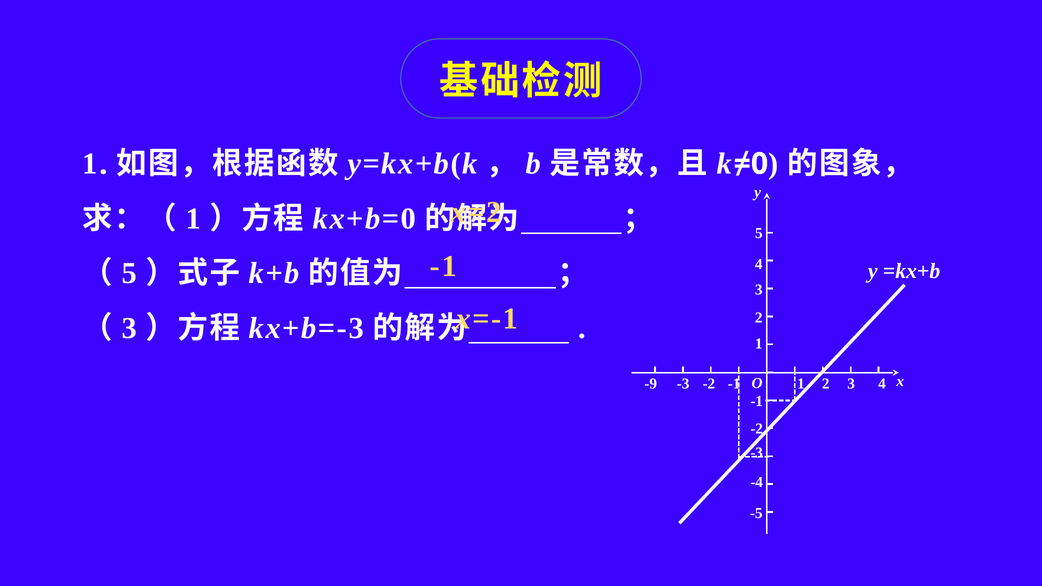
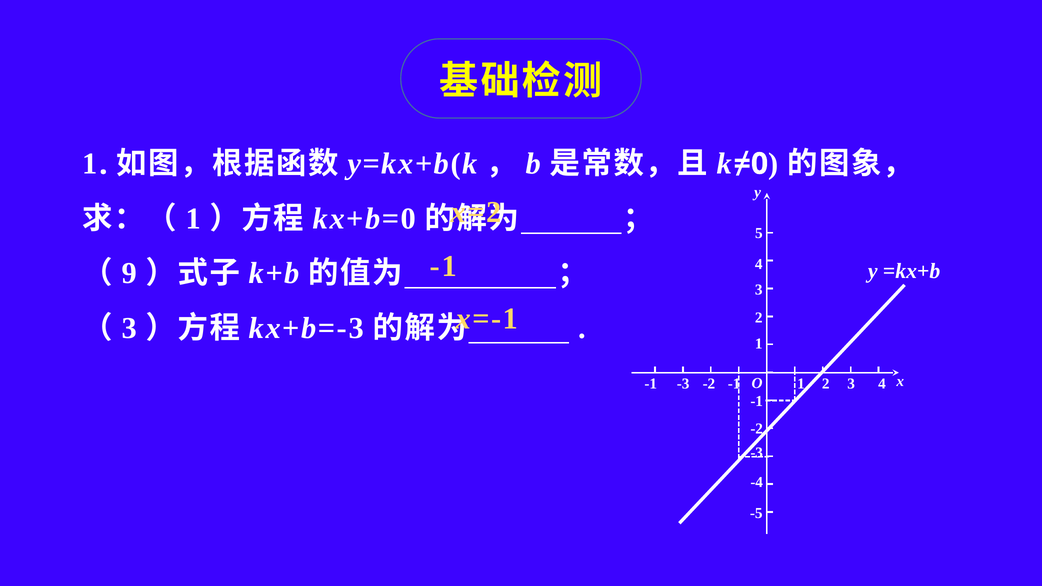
5: 5 -> 9 (129, 273)
-9: -9 -> -1 (651, 384)
